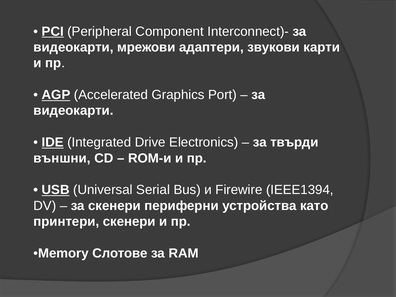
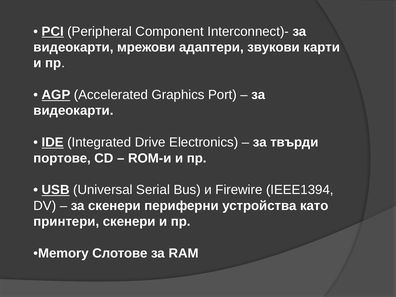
външни: външни -> портове (62, 158)
